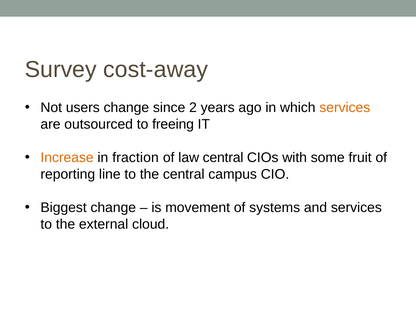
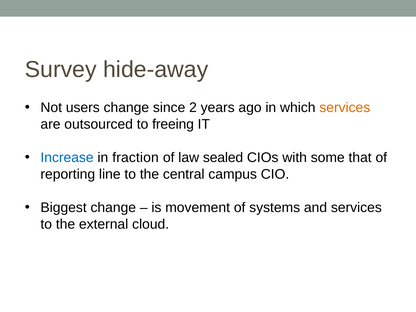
cost-away: cost-away -> hide-away (156, 70)
Increase colour: orange -> blue (67, 158)
law central: central -> sealed (223, 158)
fruit: fruit -> that (360, 158)
